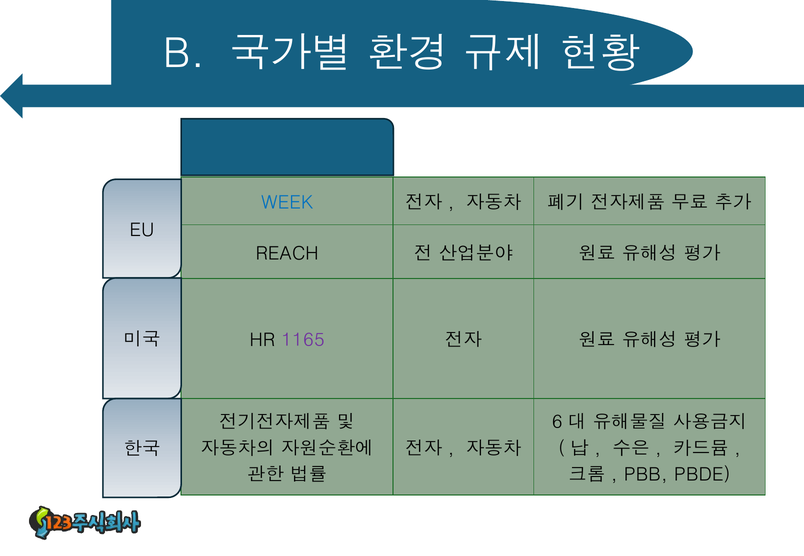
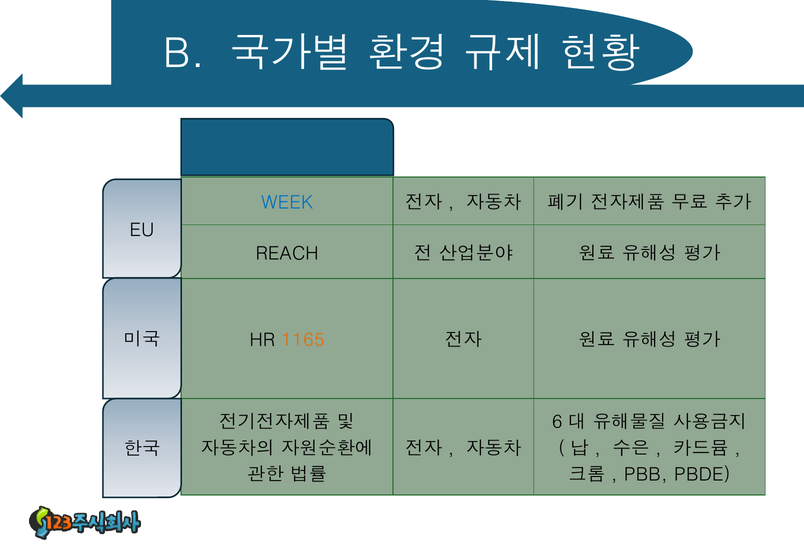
1165 colour: purple -> orange (303, 341)
